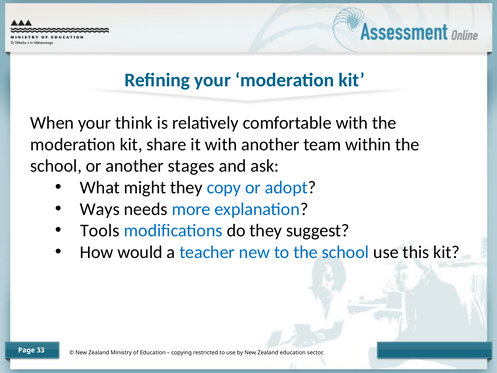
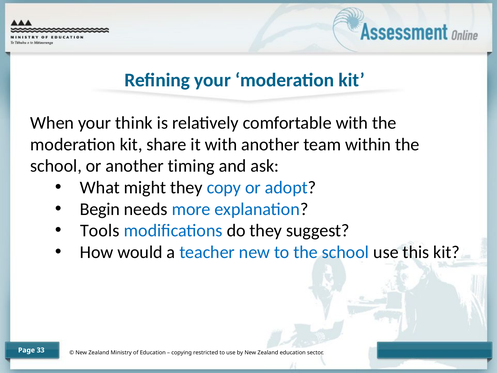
stages: stages -> timing (191, 166)
Ways: Ways -> Begin (100, 209)
